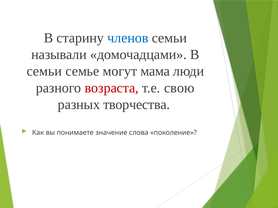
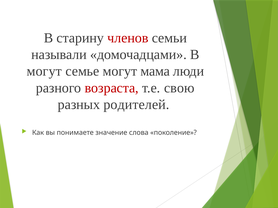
членов colour: blue -> red (128, 38)
семьи: семьи -> могут (44, 71)
творчества: творчества -> родителей (136, 105)
